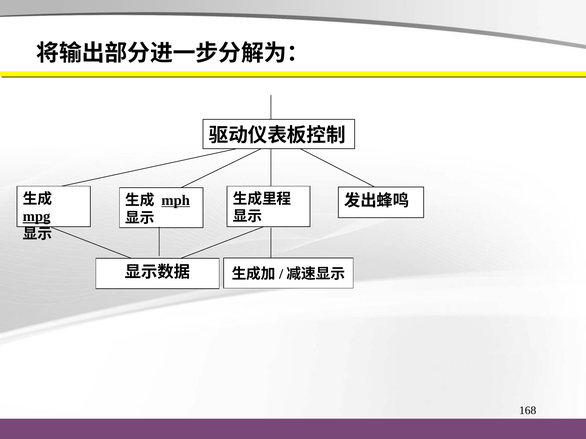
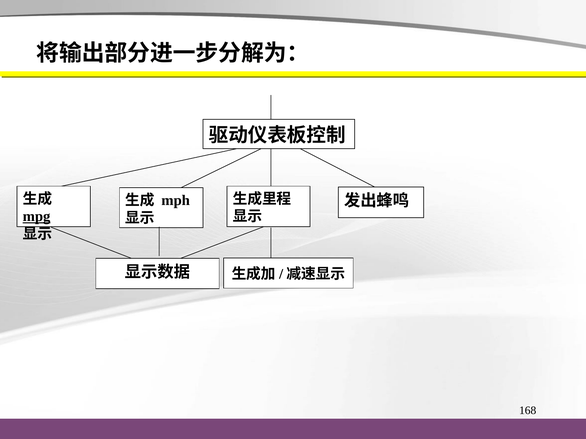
mph underline: present -> none (176, 201)
